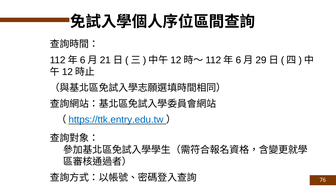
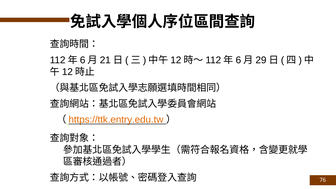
https://ttk.entry.edu.tw colour: blue -> orange (116, 120)
